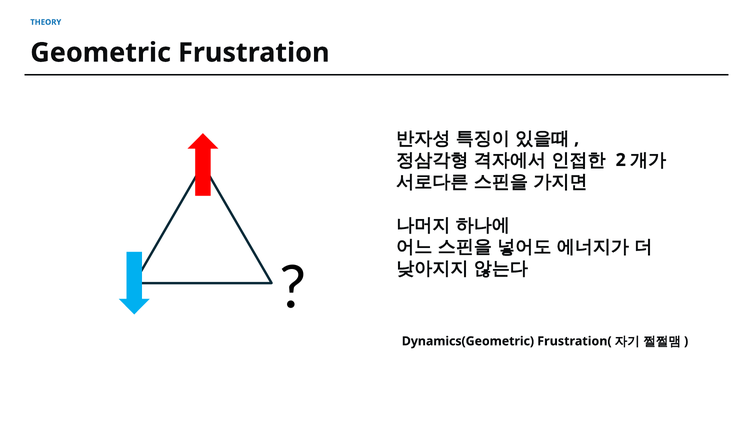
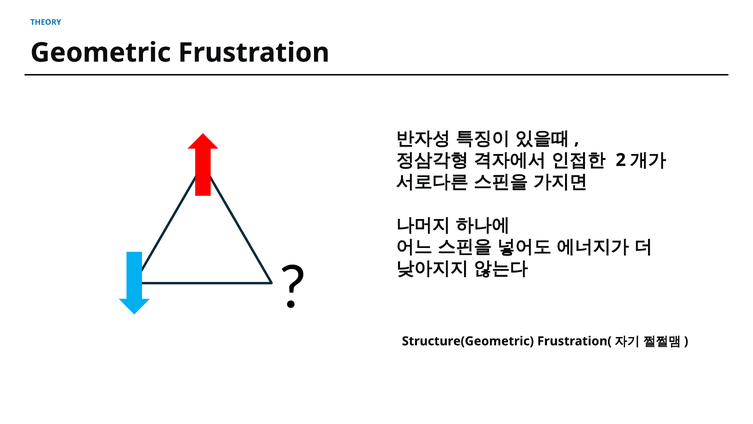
Dynamics(Geometric: Dynamics(Geometric -> Structure(Geometric (468, 341)
